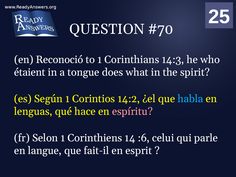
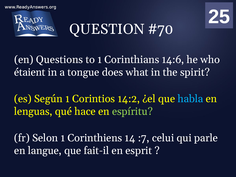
Reconoció: Reconoció -> Questions (59, 60)
14:3: 14:3 -> 14:6 (173, 60)
espíritu colour: pink -> light green (132, 111)
:6: :6 -> :7 (144, 138)
